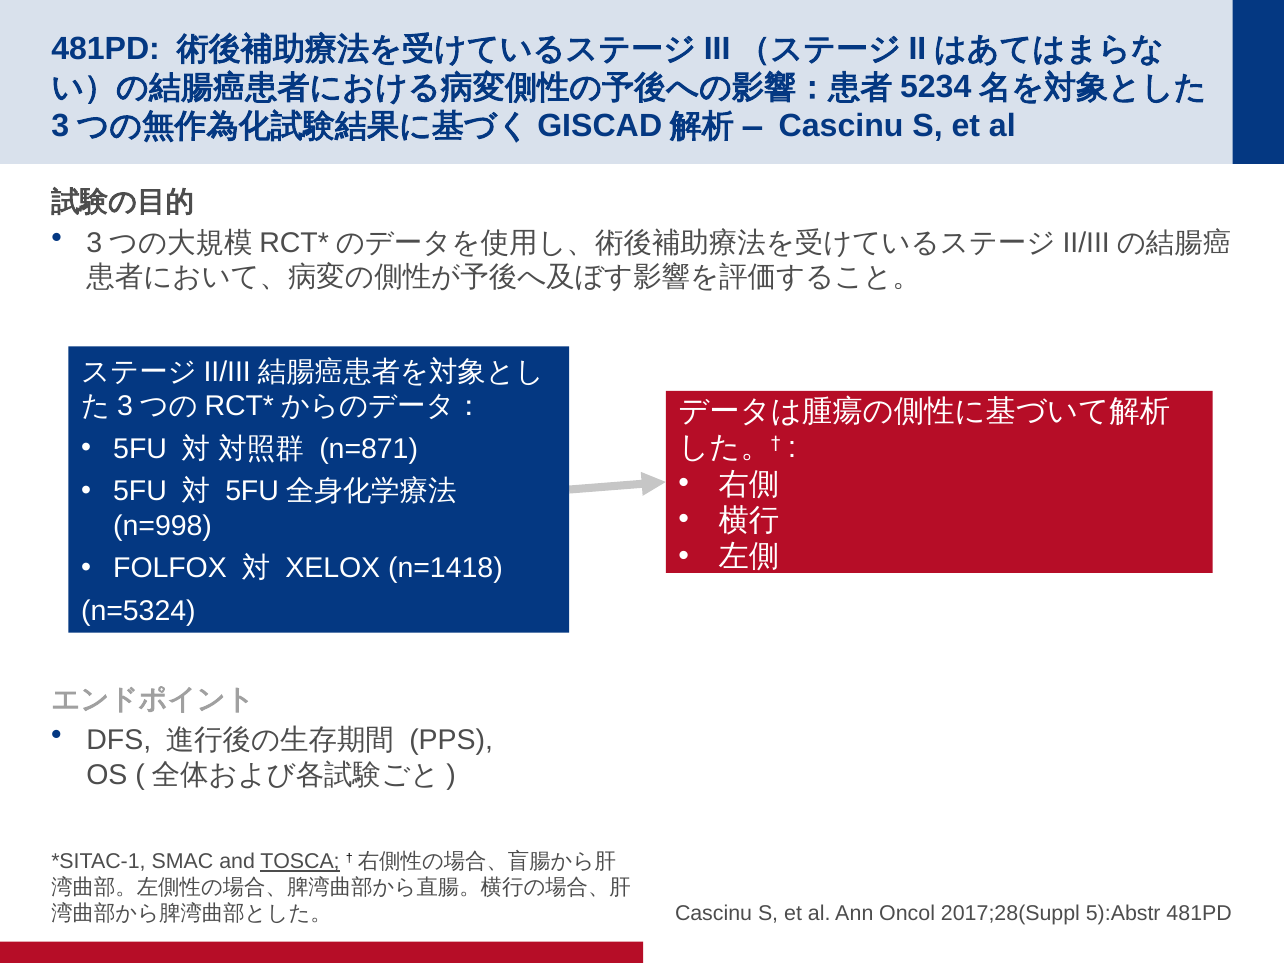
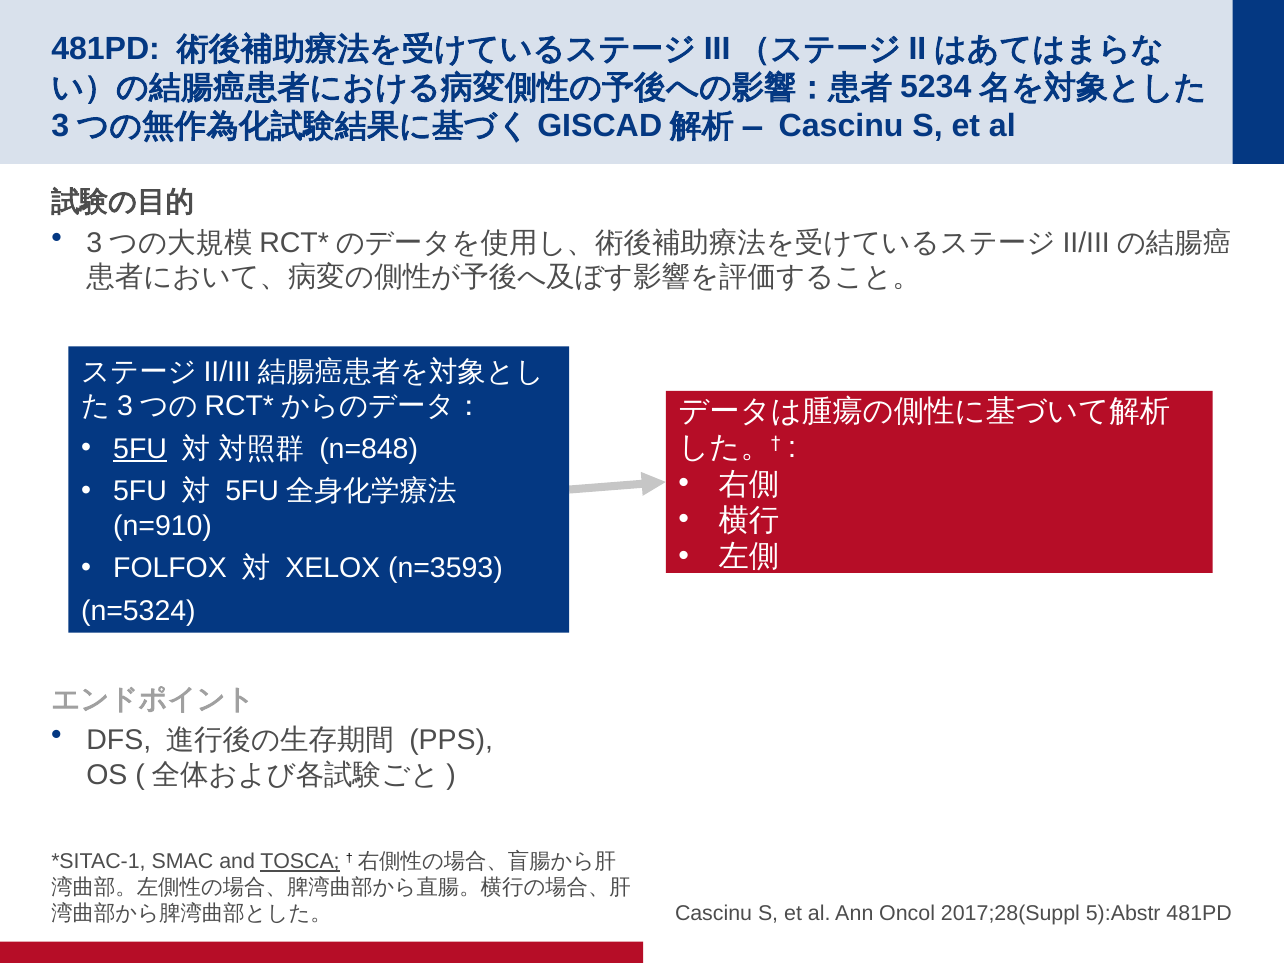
5FU underline: none -> present (140, 449)
n=871: n=871 -> n=848 (369, 449)
n=998: n=998 -> n=910 (163, 526)
n=1418: n=1418 -> n=3593 (445, 569)
